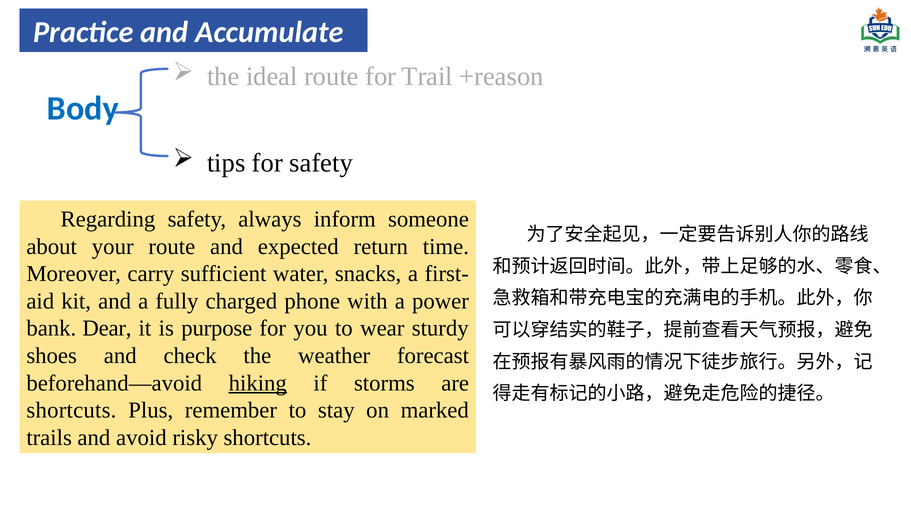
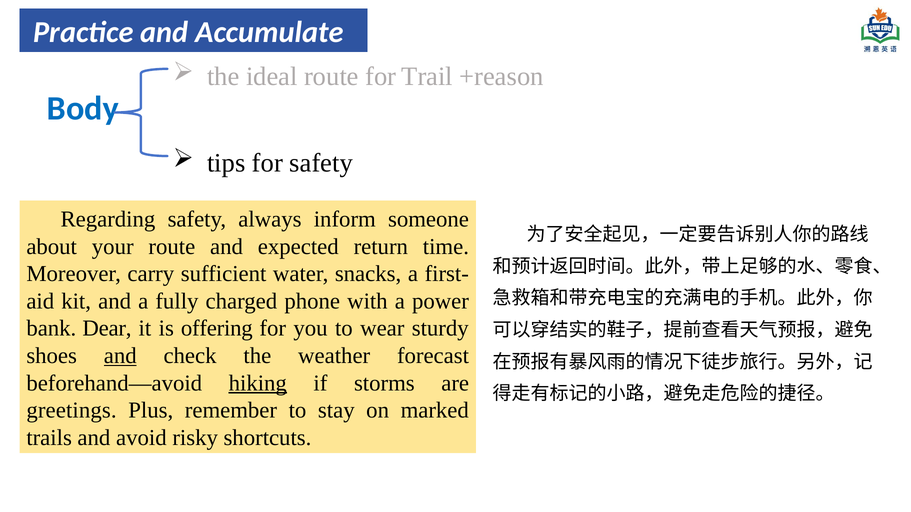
purpose: purpose -> offering (217, 329)
and underline: none -> present (120, 356)
shortcuts: shortcuts -> greetings (72, 411)
